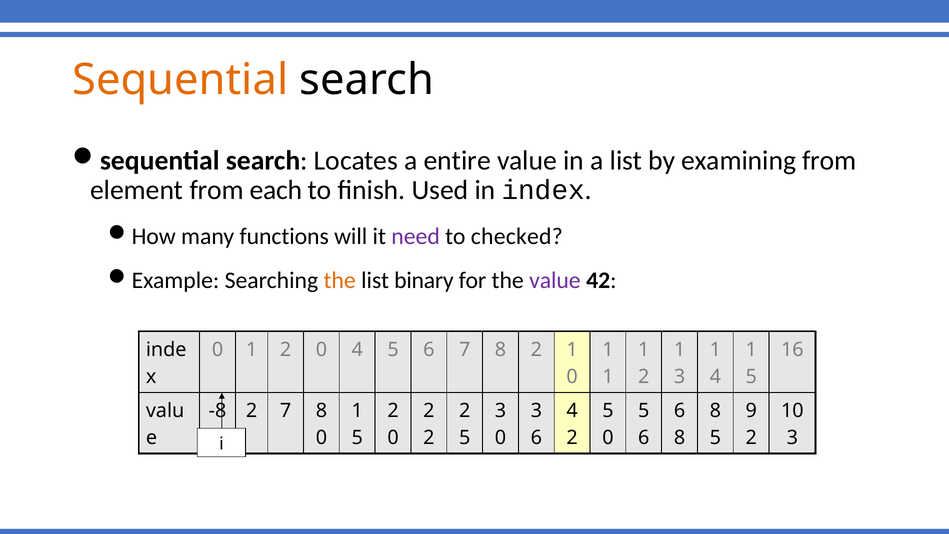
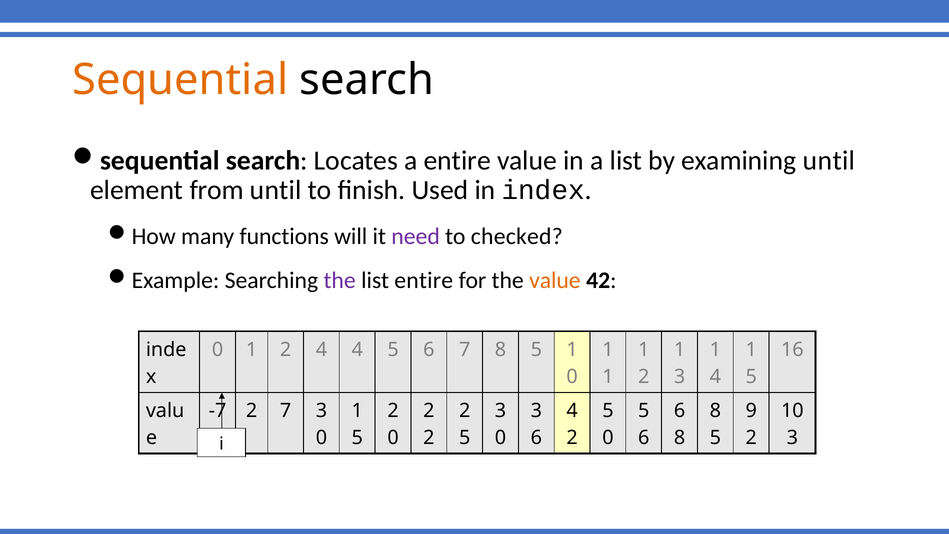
examining from: from -> until (829, 160)
from each: each -> until (276, 190)
the colour: orange -> purple (340, 281)
list binary: binary -> entire (424, 281)
value colour: purple -> orange (555, 281)
1 2 0: 0 -> 4 (321, 349)
7 8 2: 2 -> 5 (536, 349)
-8: -8 -> -7 (218, 411)
2 7 8: 8 -> 3 (321, 411)
